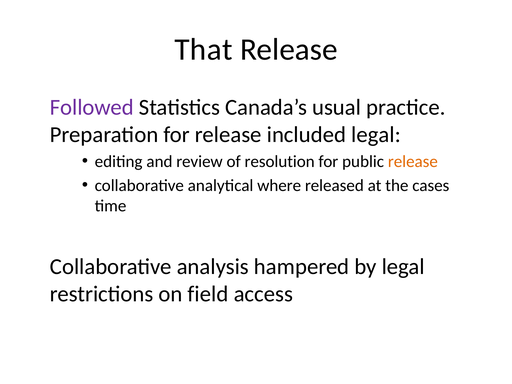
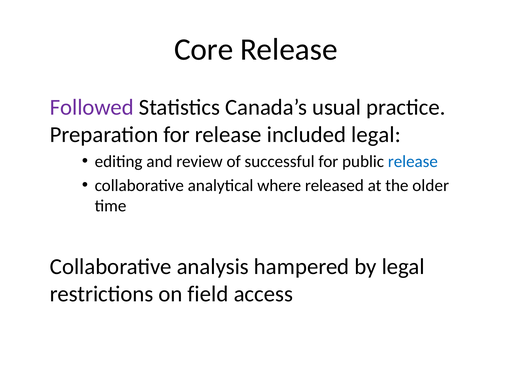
That: That -> Core (204, 50)
resolution: resolution -> successful (280, 162)
release colour: orange -> blue (413, 162)
cases: cases -> older (431, 186)
